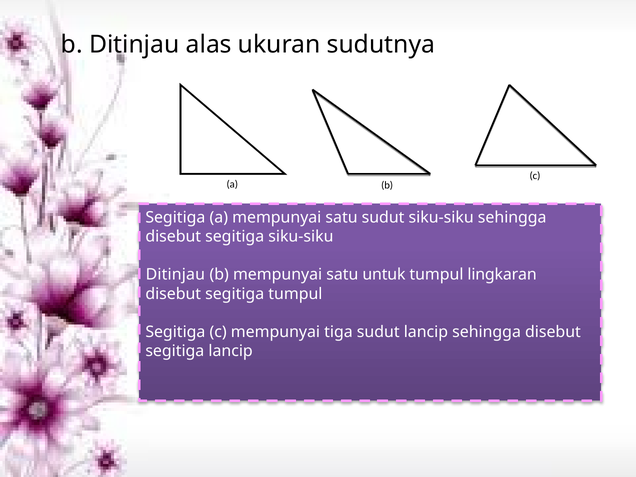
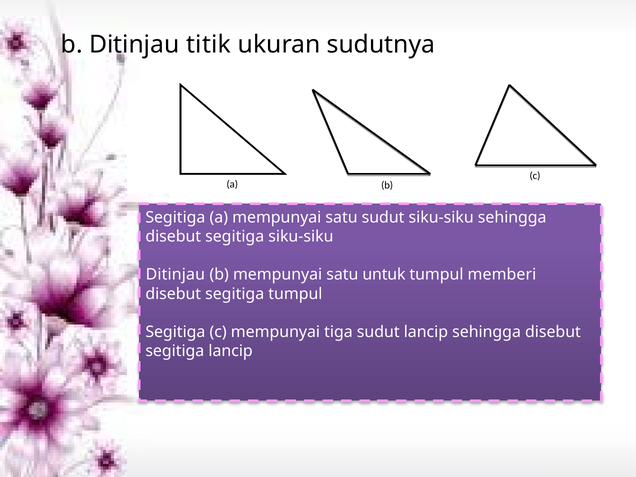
alas: alas -> titik (209, 45)
lingkaran: lingkaran -> memberi (502, 275)
